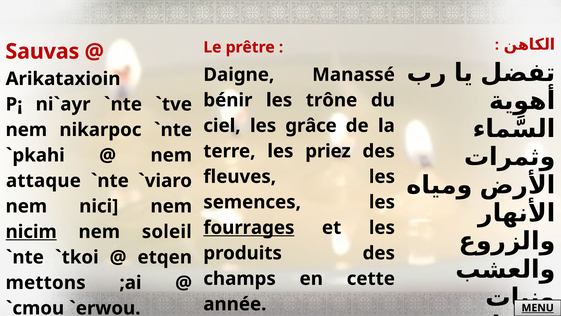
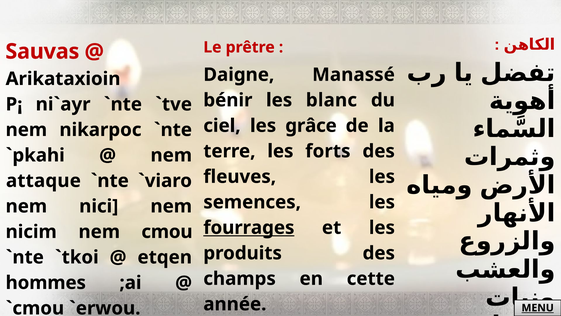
trône: trône -> blanc (331, 100)
priez: priez -> forts (328, 151)
nicim underline: present -> none (31, 231)
soleil: soleil -> cmou (167, 231)
mettons: mettons -> hommes (46, 282)
